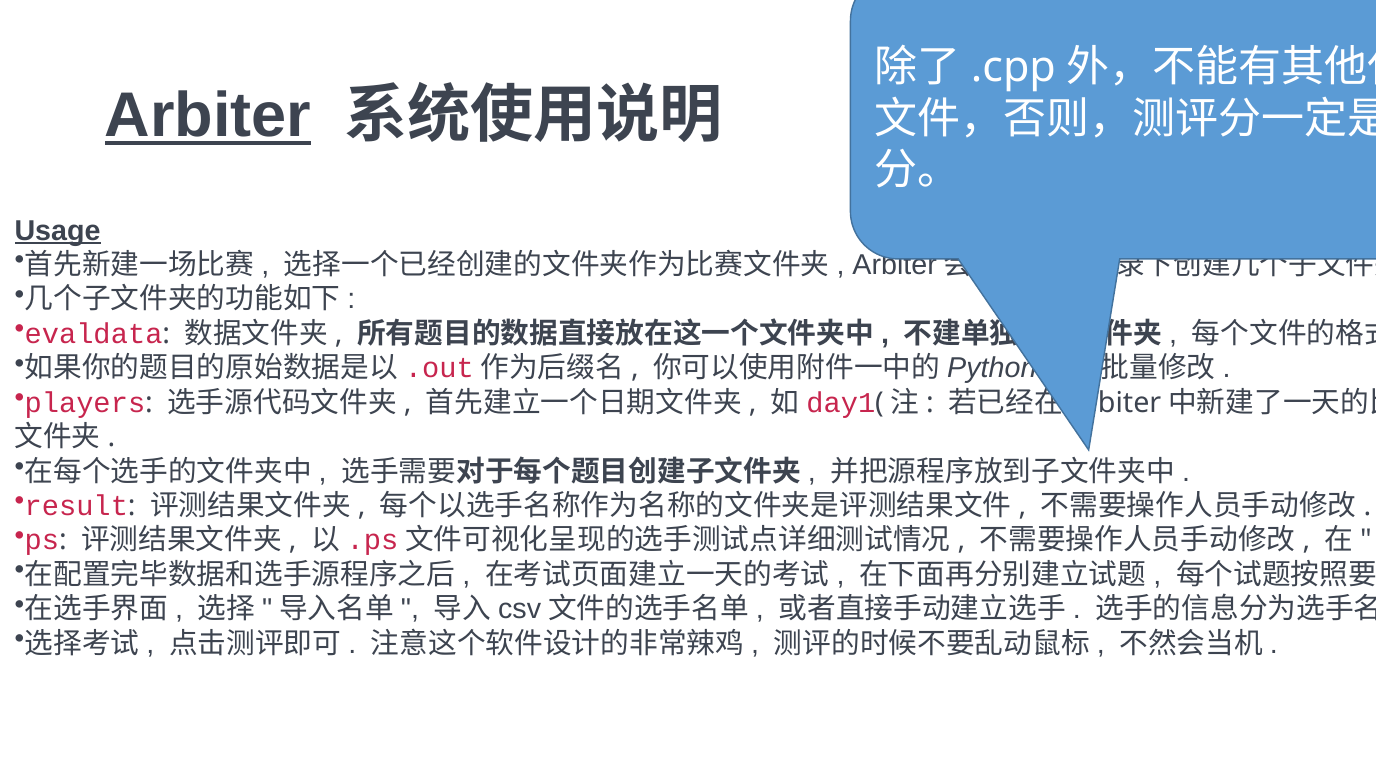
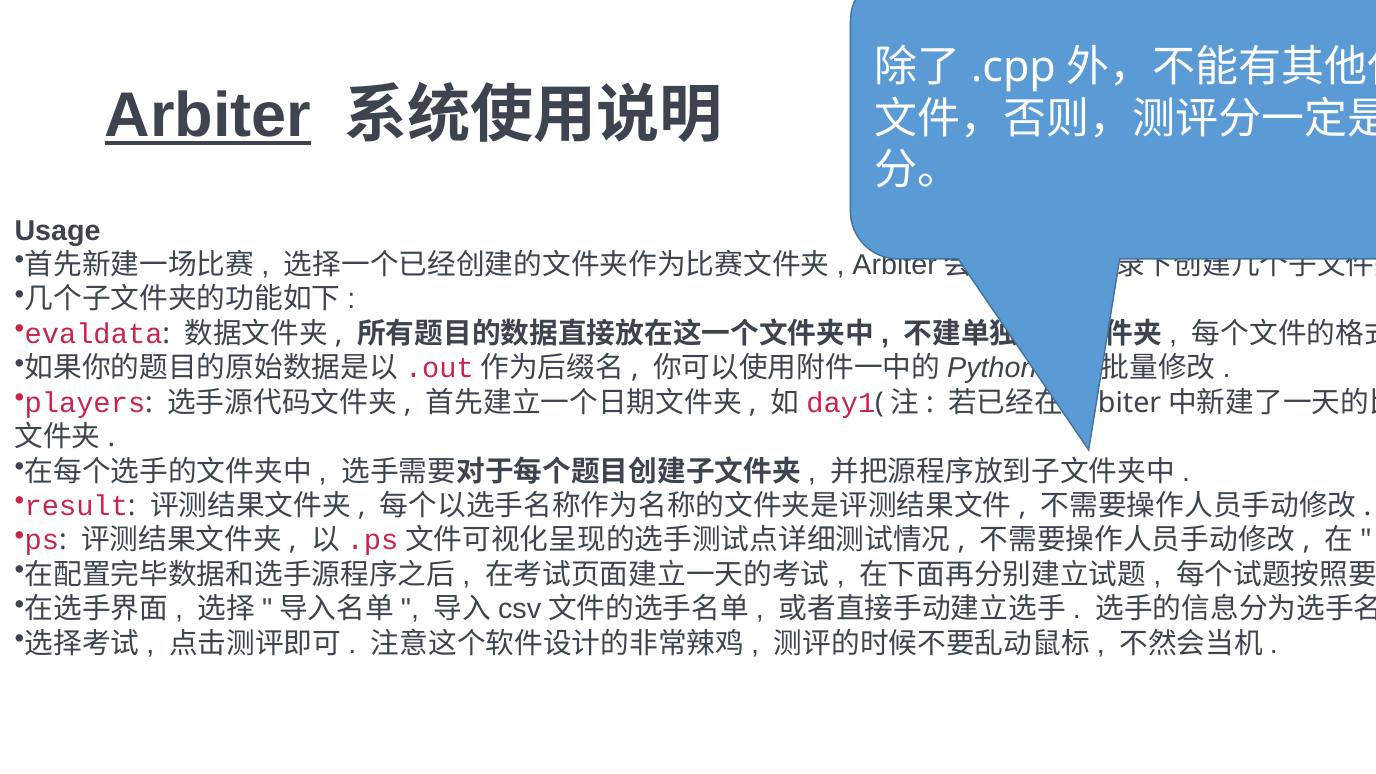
Usage underline: present -> none (58, 231)
